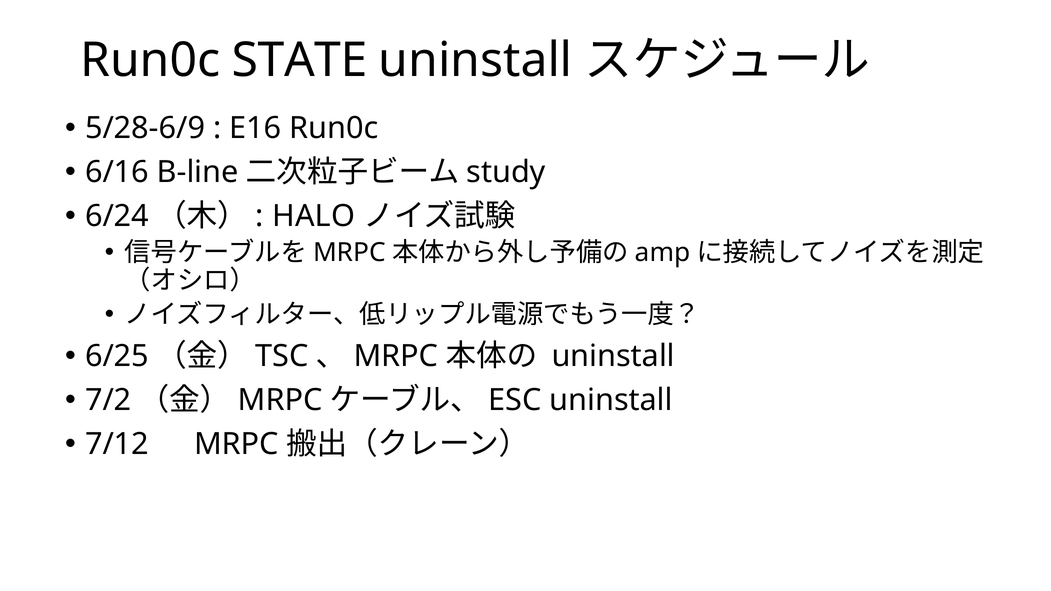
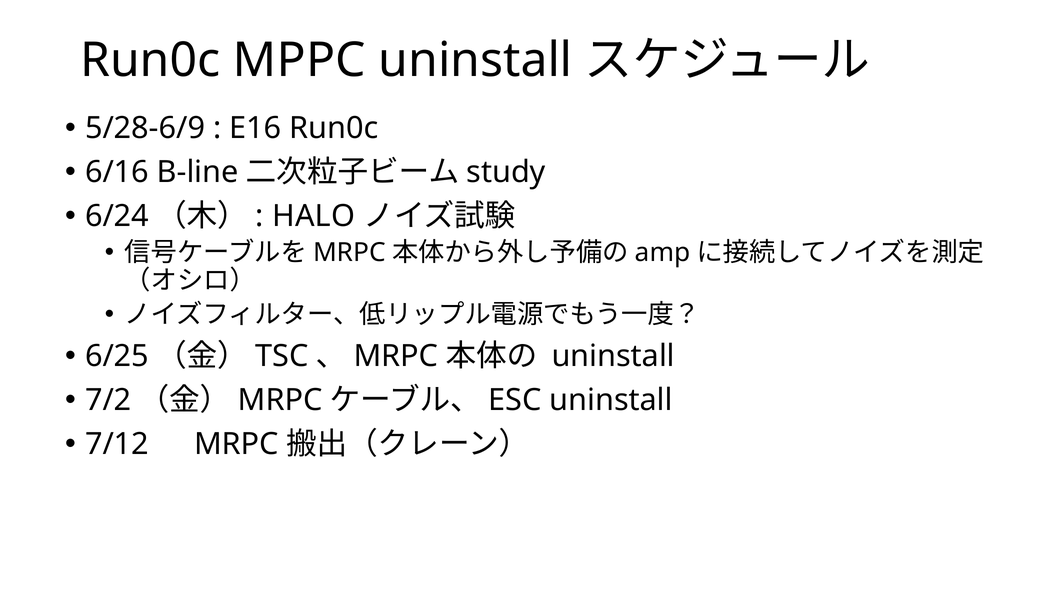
STATE: STATE -> MPPC (299, 60)
